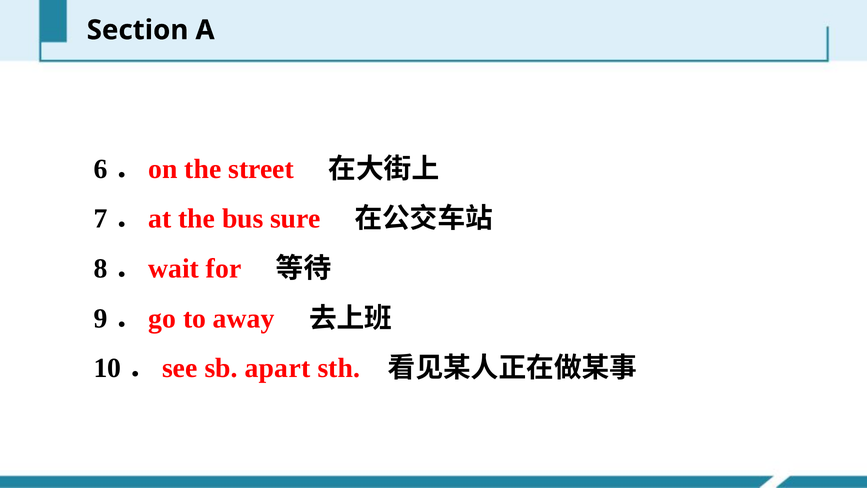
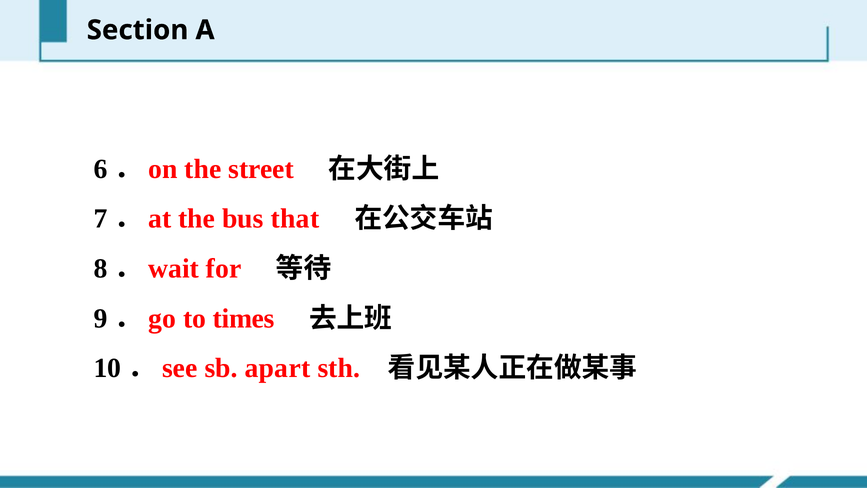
sure: sure -> that (295, 219)
away: away -> times (244, 318)
